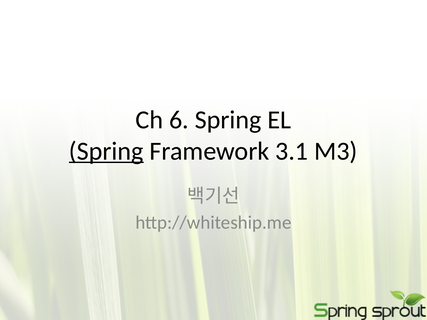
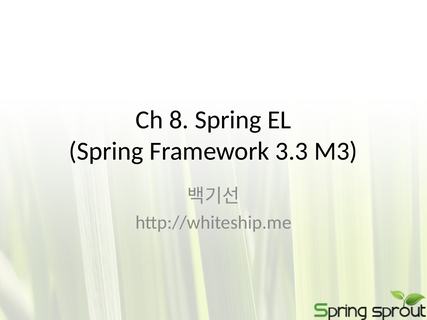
6: 6 -> 8 (179, 120)
Spring underline: present -> none (106, 151)
3.1: 3.1 -> 3.3 (292, 151)
